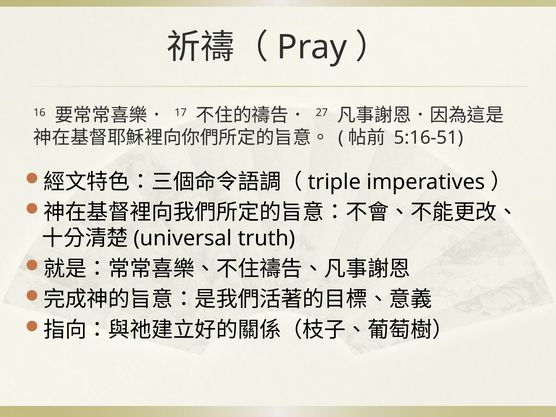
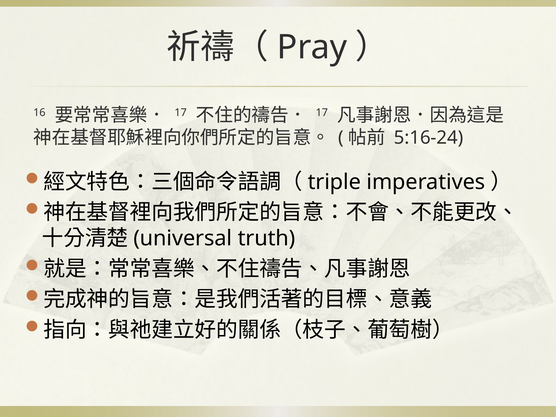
27: 27 -> 17 (322, 112)
5:16-51: 5:16-51 -> 5:16-24 (429, 138)
